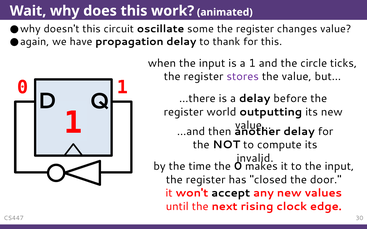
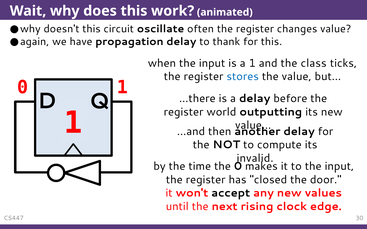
some: some -> often (201, 29)
circle: circle -> class (314, 63)
stores colour: purple -> blue (243, 77)
